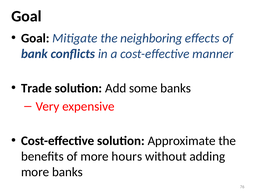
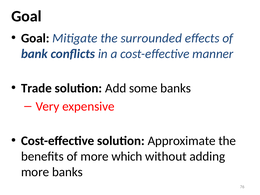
neighboring: neighboring -> surrounded (151, 38)
hours: hours -> which (127, 156)
